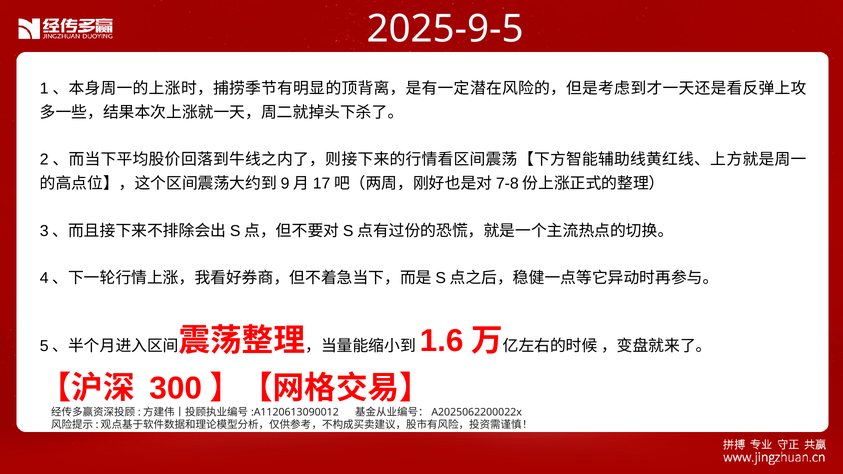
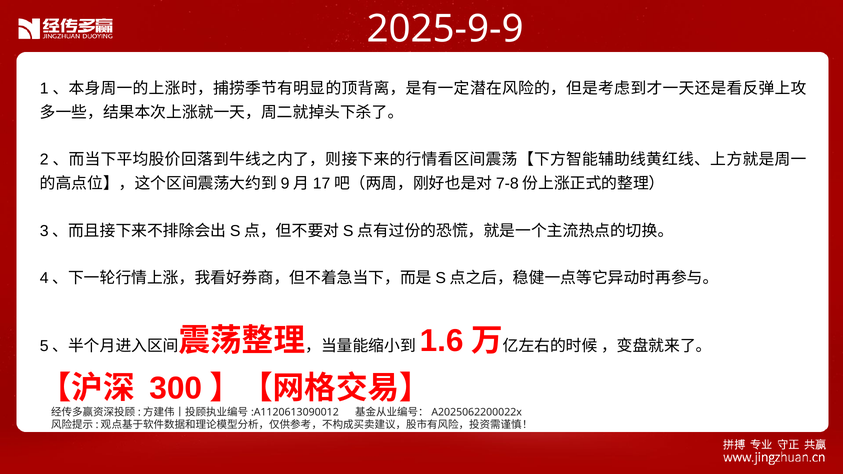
2025-9-5: 2025-9-5 -> 2025-9-9 (445, 29)
